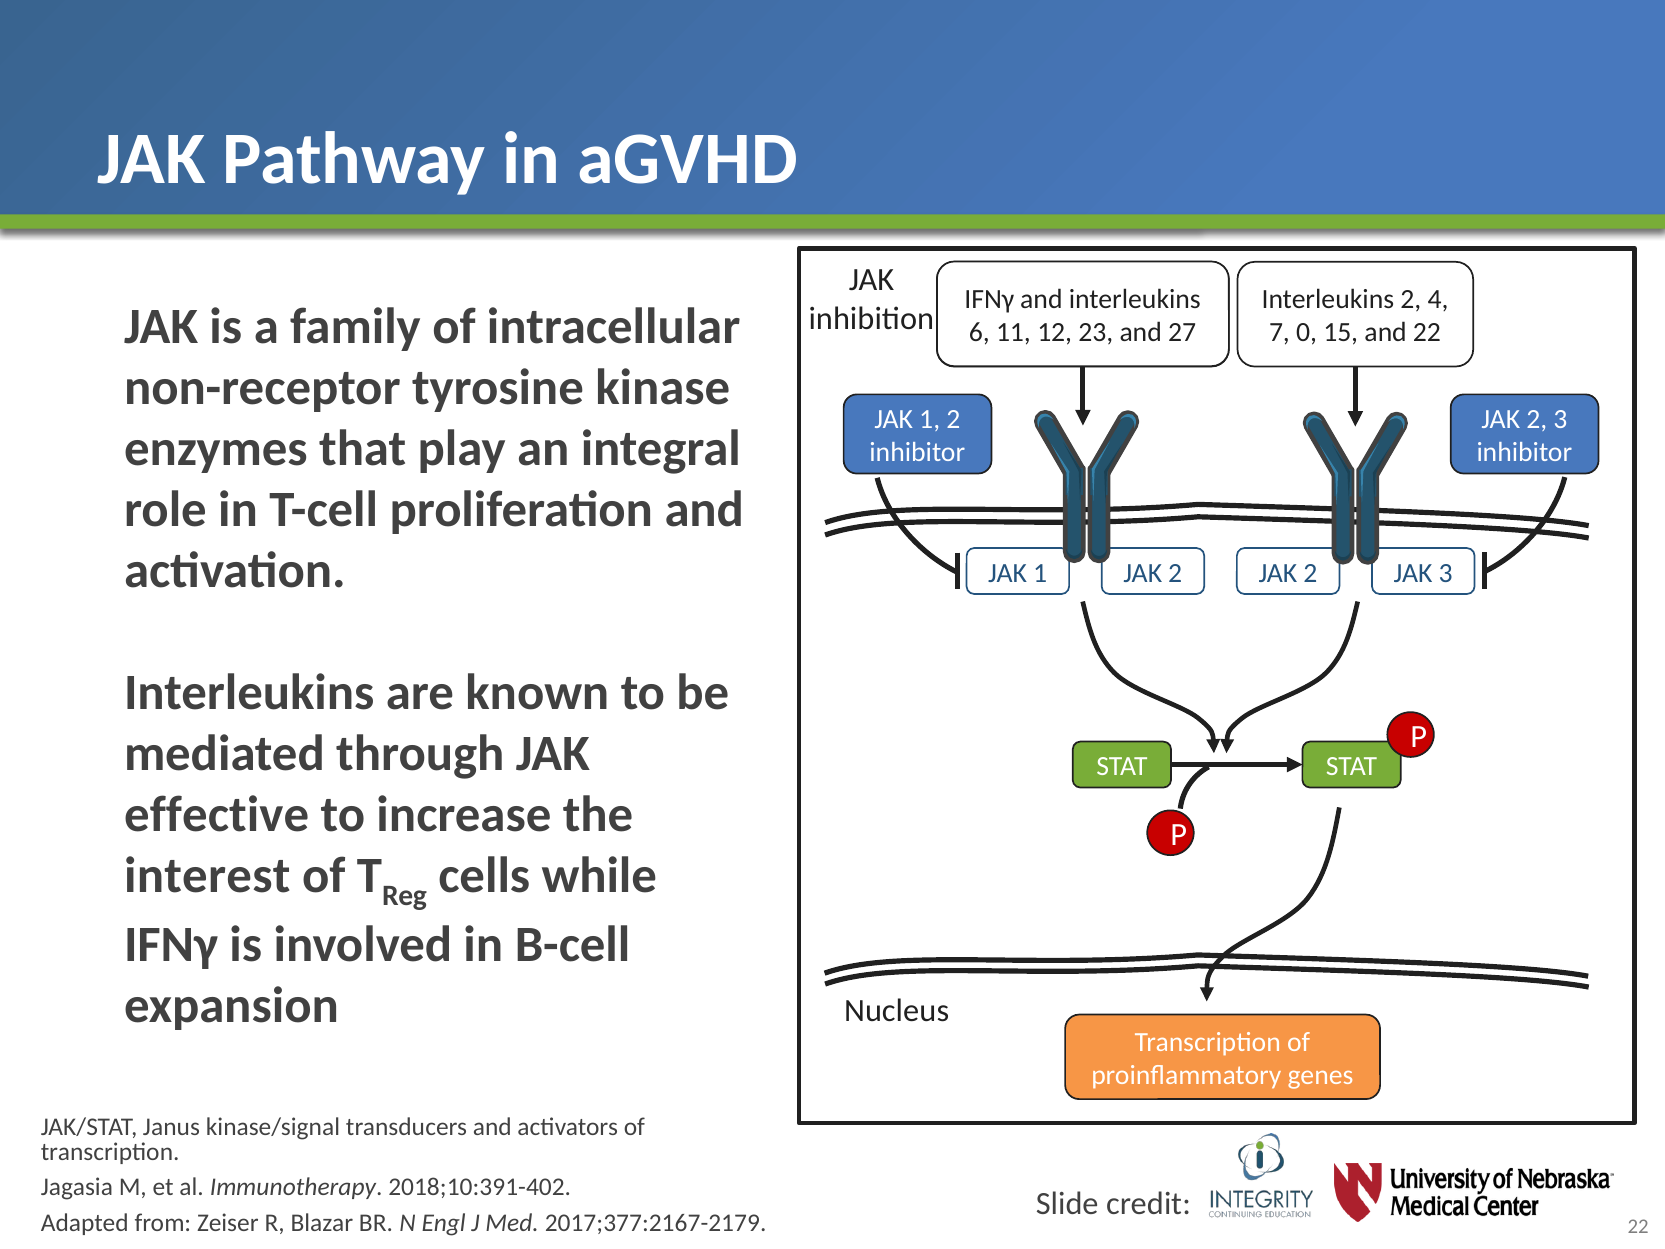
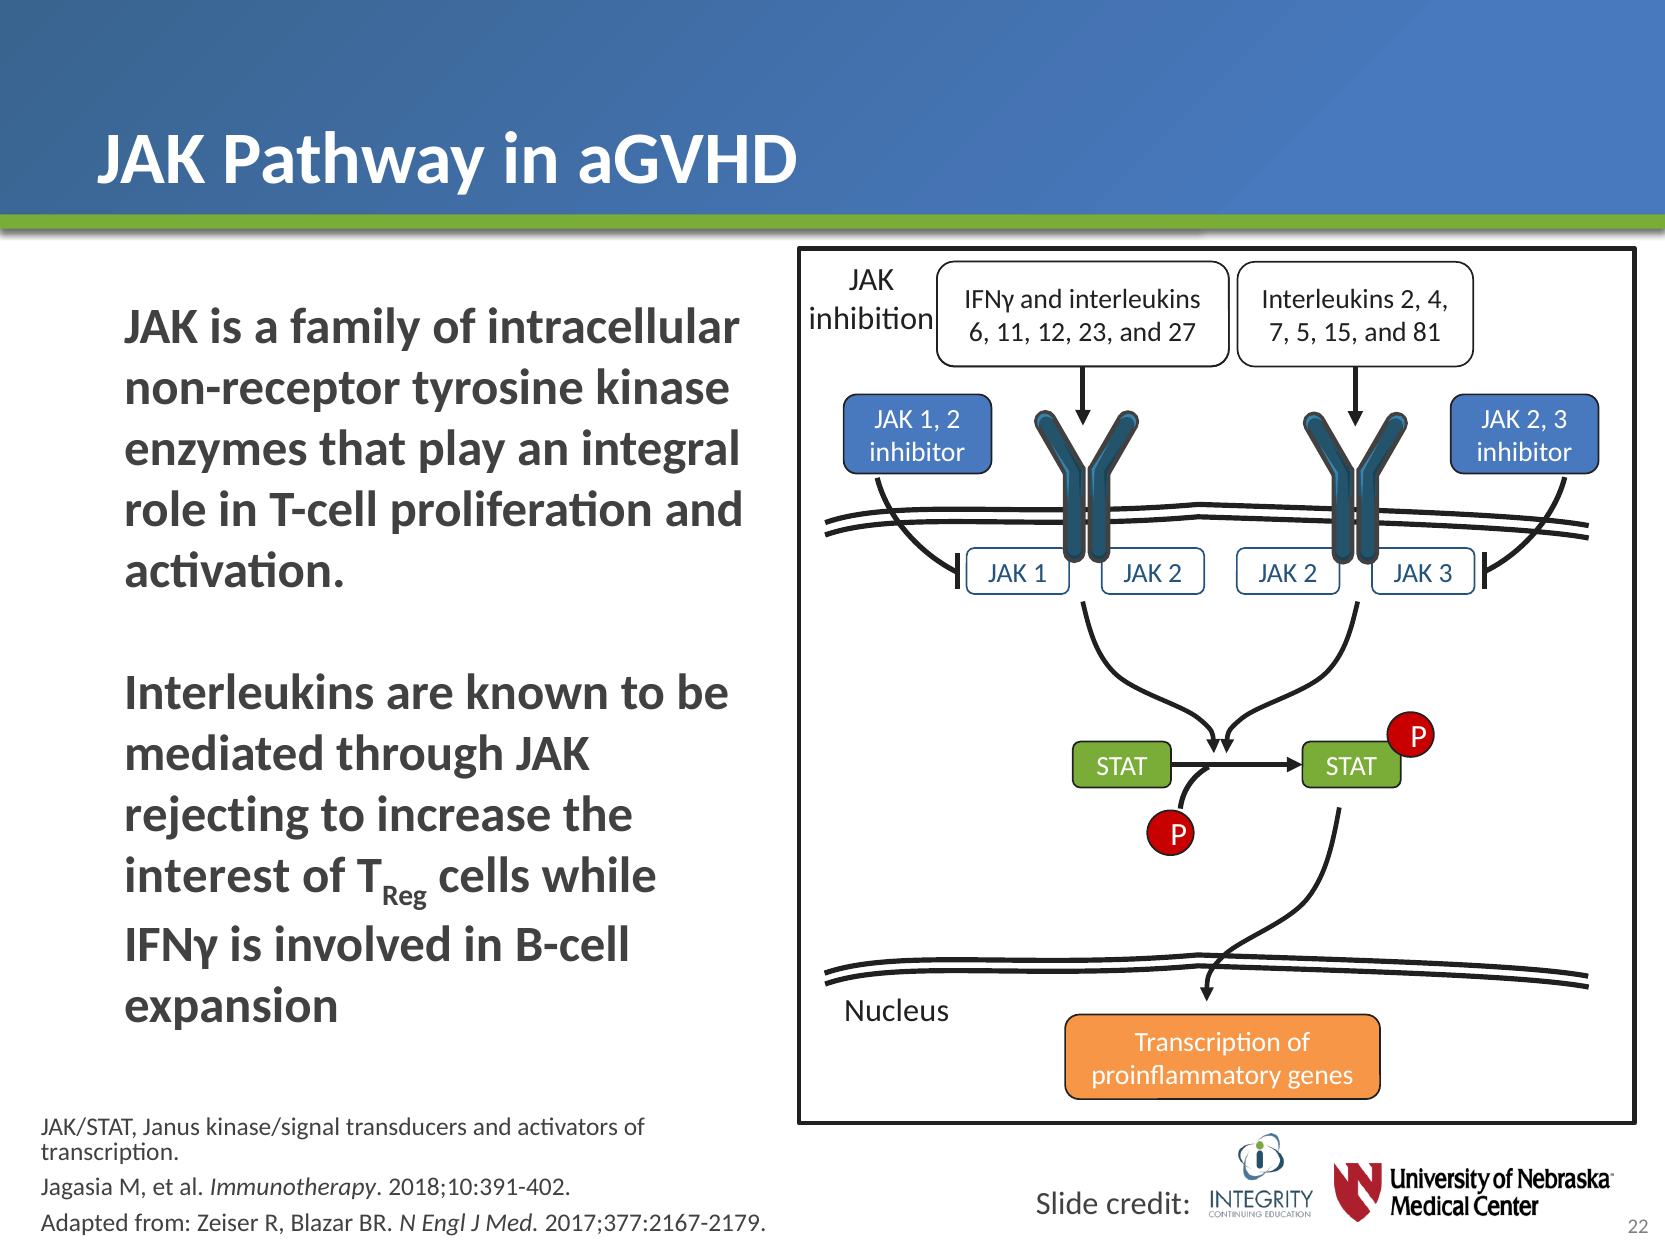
0: 0 -> 5 (1307, 333)
and 22: 22 -> 81 (1427, 333)
effective: effective -> rejecting (217, 814)
